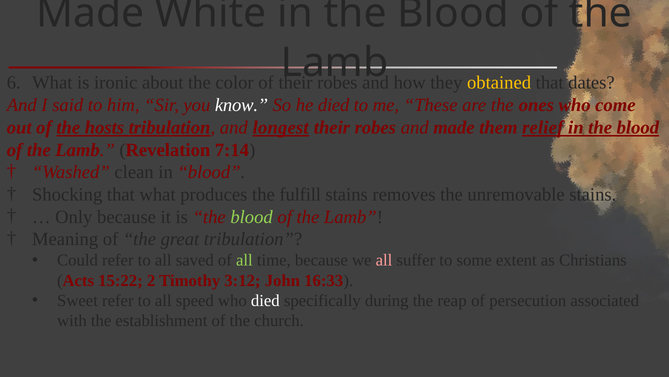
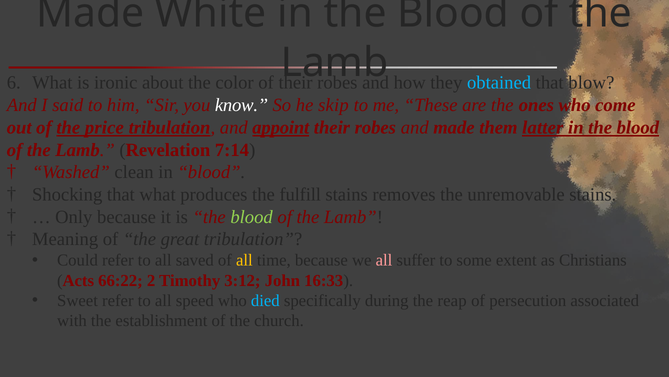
obtained colour: yellow -> light blue (499, 83)
dates: dates -> blow (591, 83)
he died: died -> skip (333, 105)
hosts: hosts -> price (104, 127)
longest: longest -> appoint (281, 127)
relief: relief -> latter (543, 127)
all colour: light green -> yellow (244, 260)
15:22: 15:22 -> 66:22 (121, 280)
died colour: white -> light blue (265, 300)
